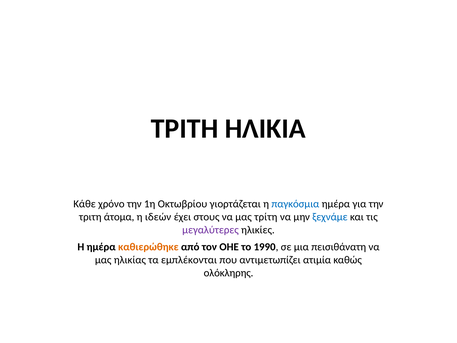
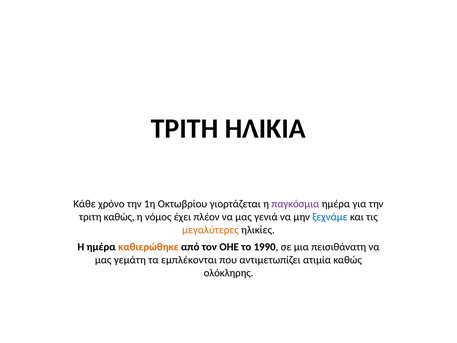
παγκόσμια colour: blue -> purple (295, 204)
τριτη άτομα: άτομα -> καθώς (119, 217)
ιδεών: ιδεών -> νόμος (158, 217)
στους: στους -> πλέον (207, 217)
τρίτη: τρίτη -> γενιά (266, 217)
μεγαλύτερες colour: purple -> orange (210, 230)
ηλικίας: ηλικίας -> γεμάτη (130, 260)
